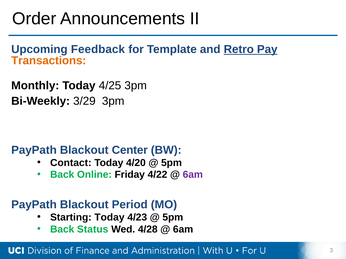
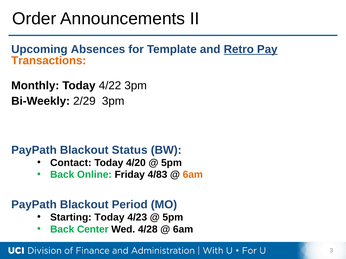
Feedback: Feedback -> Absences (98, 49)
4/25: 4/25 -> 4/22 (110, 86)
3/29: 3/29 -> 2/29 (84, 101)
Center: Center -> Status (130, 150)
4/22: 4/22 -> 4/83 (157, 175)
6am colour: purple -> orange (193, 175)
Status: Status -> Center (93, 230)
